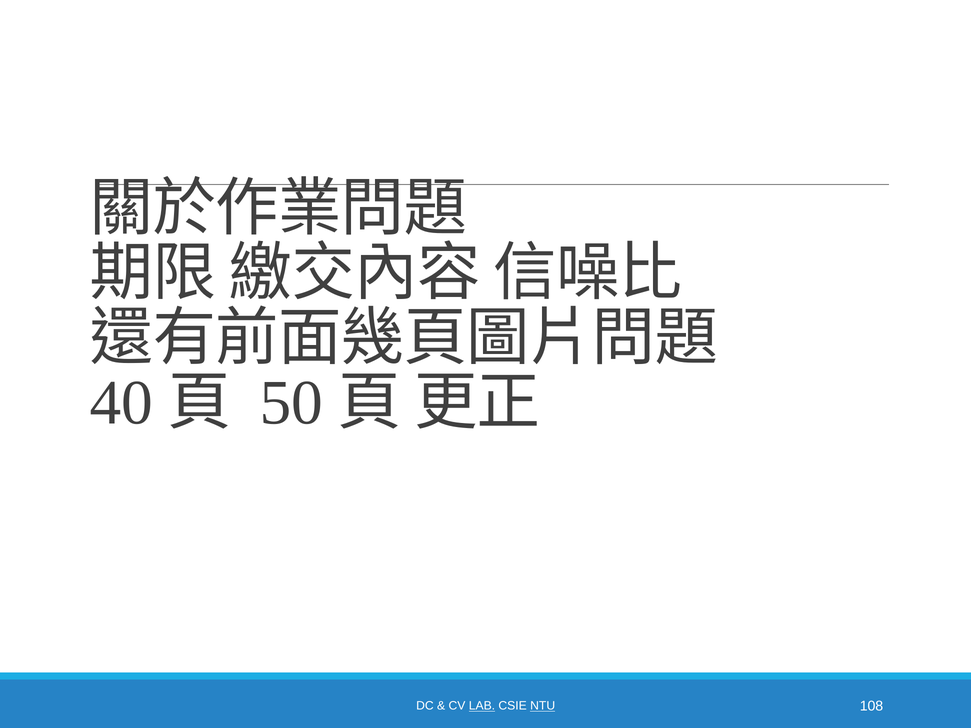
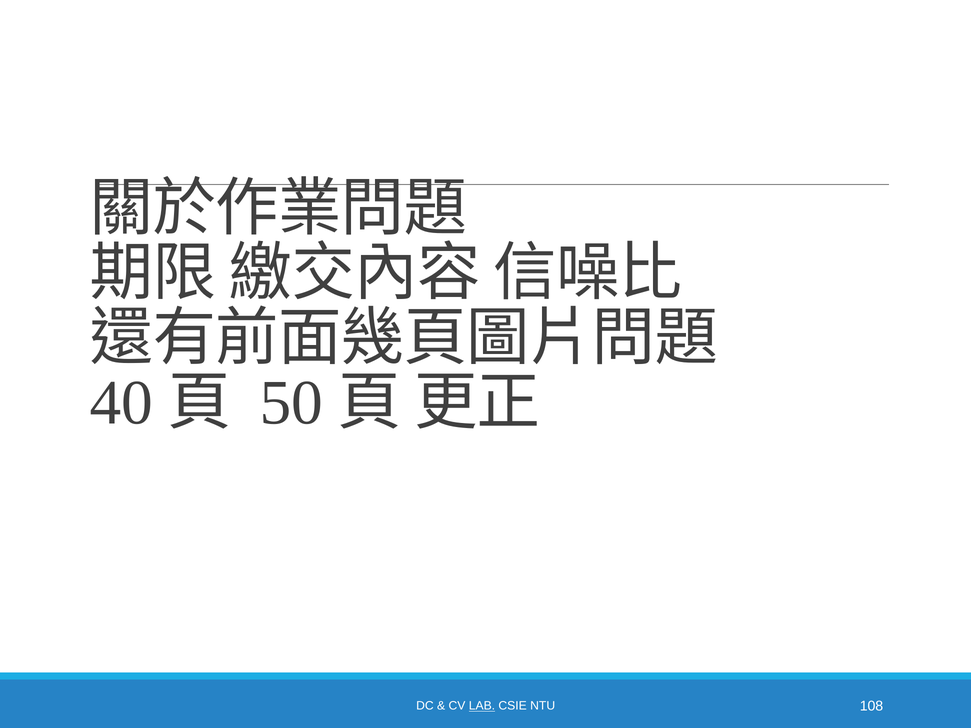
NTU underline: present -> none (543, 706)
